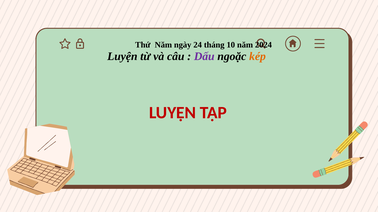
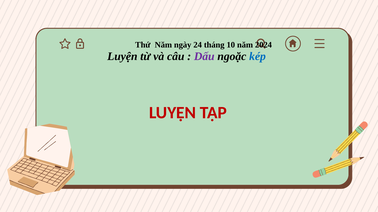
kép colour: orange -> blue (258, 57)
